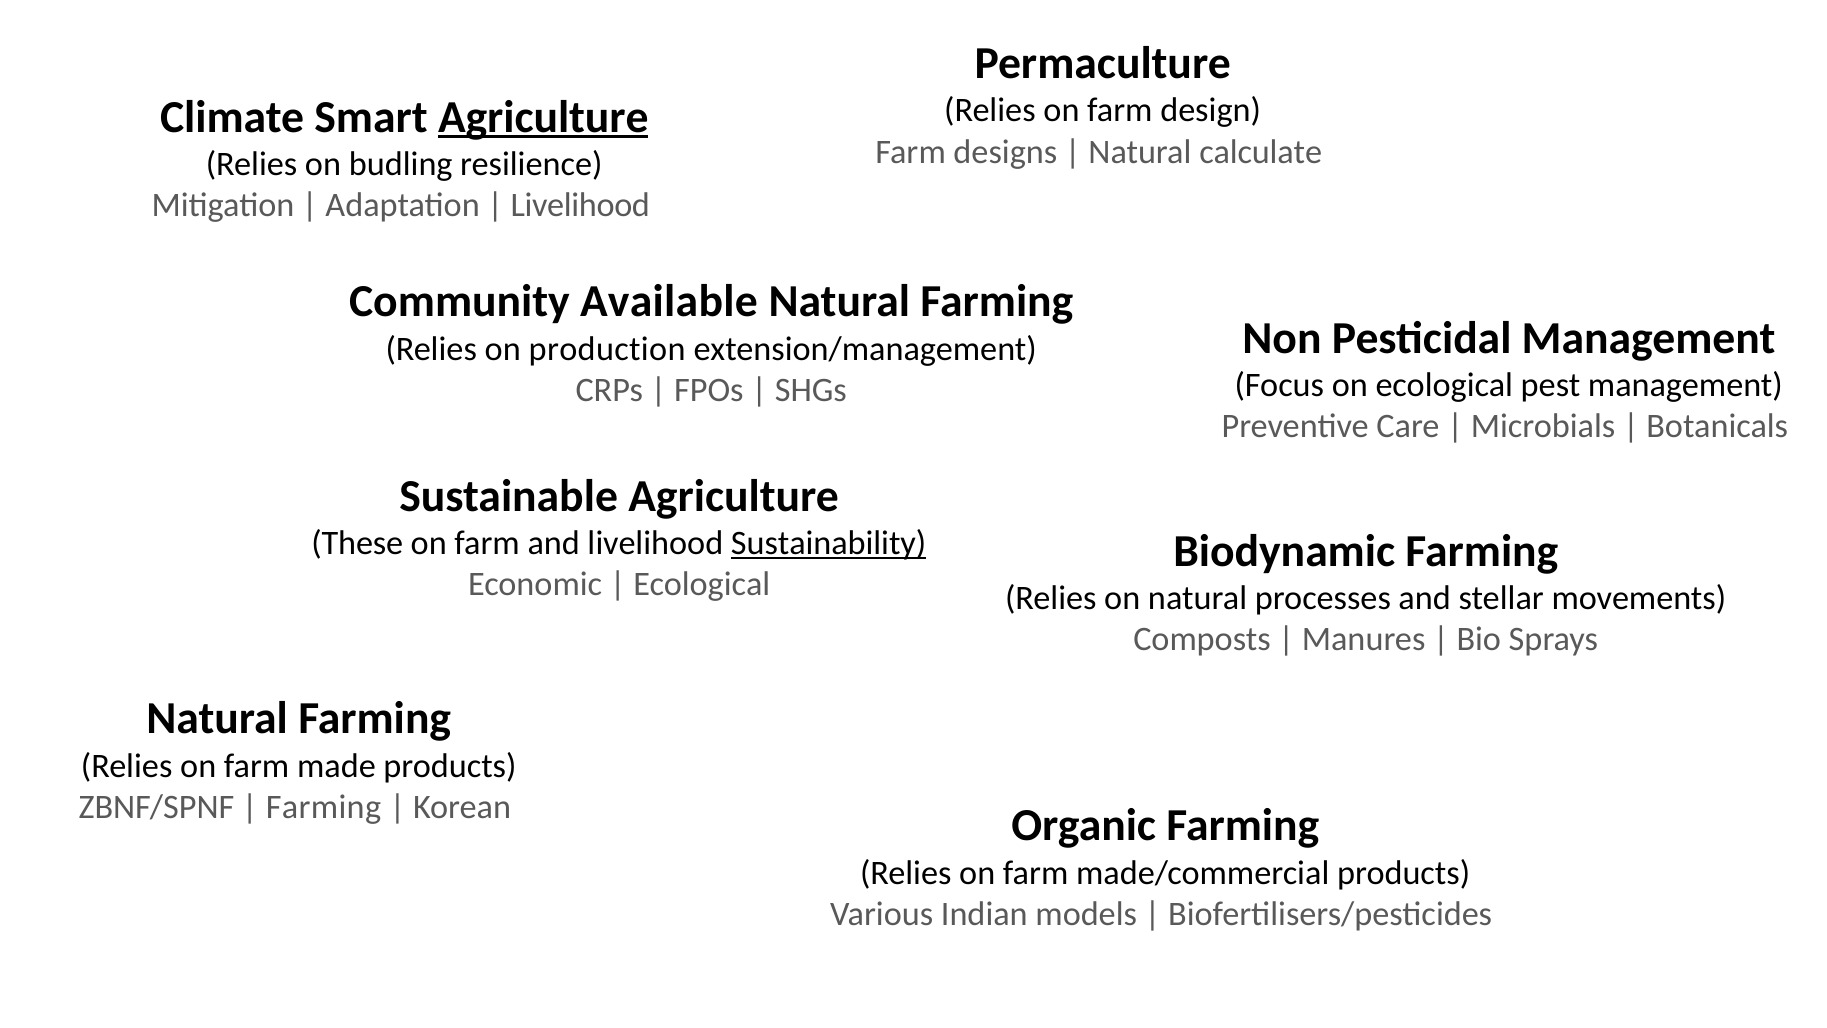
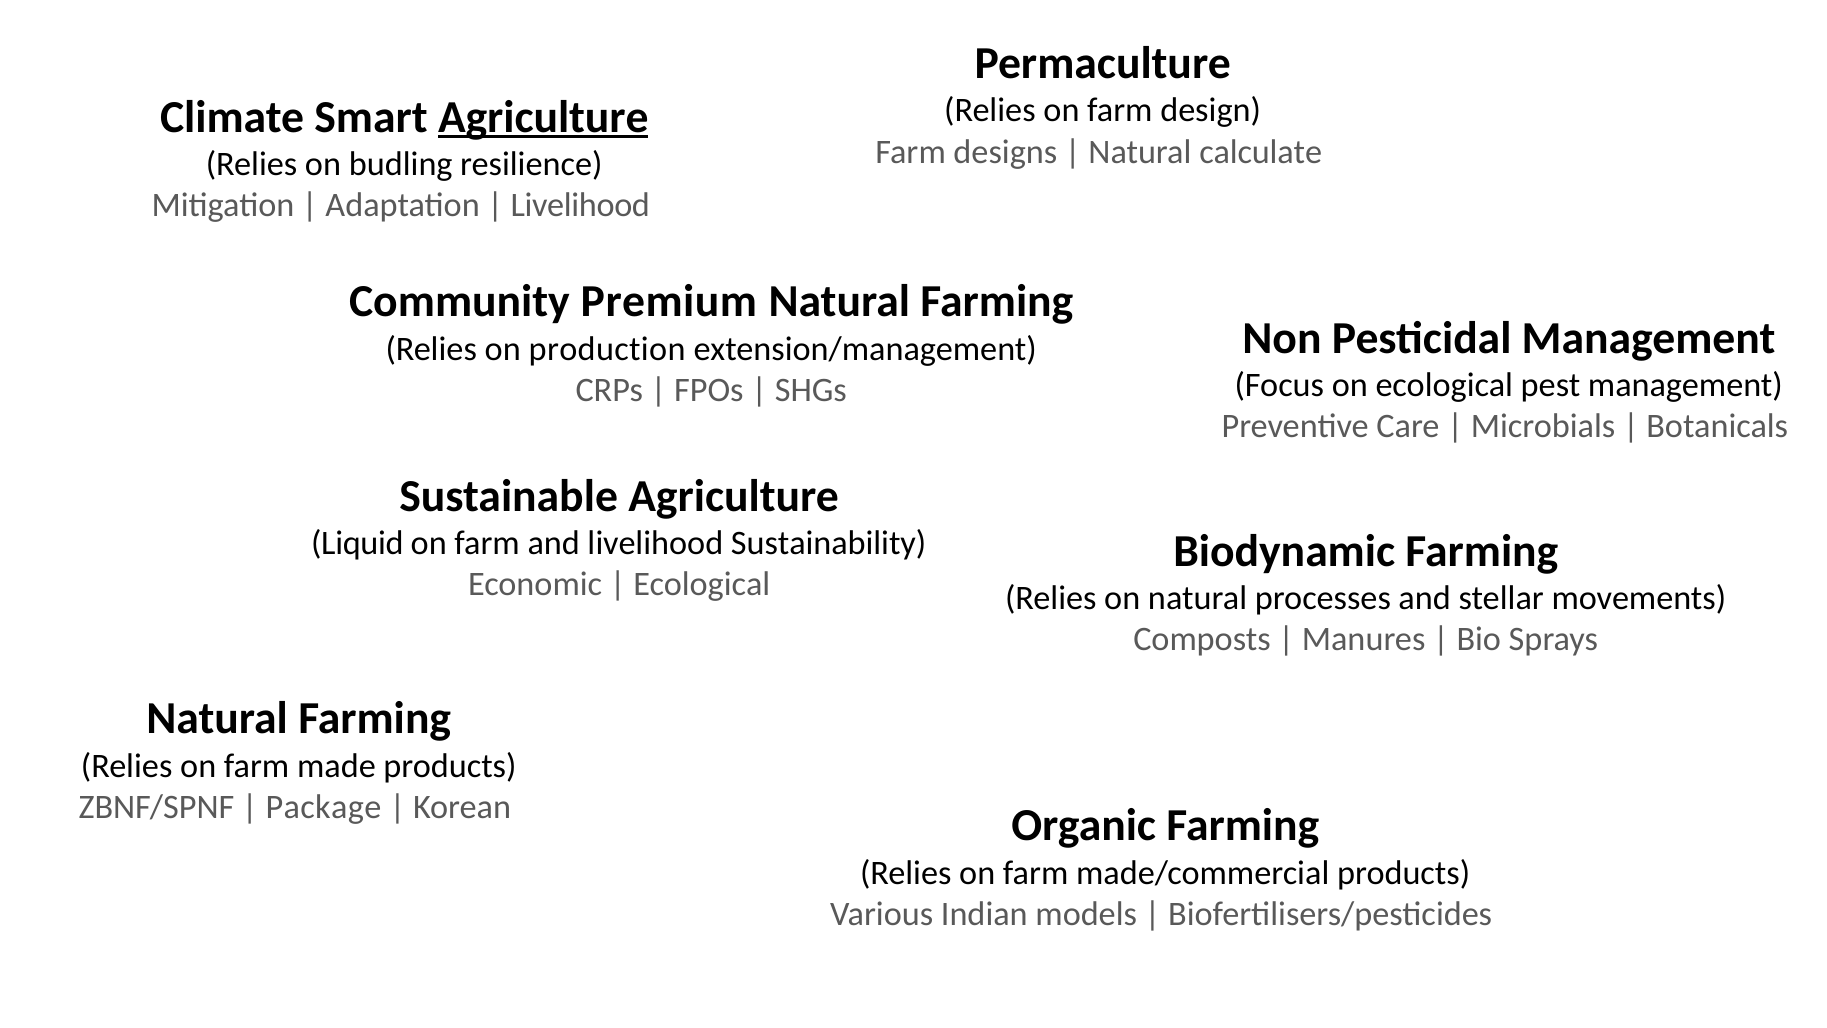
Available: Available -> Premium (669, 302)
These: These -> Liquid (357, 543)
Sustainability underline: present -> none (829, 543)
Farming: Farming -> Package (323, 807)
